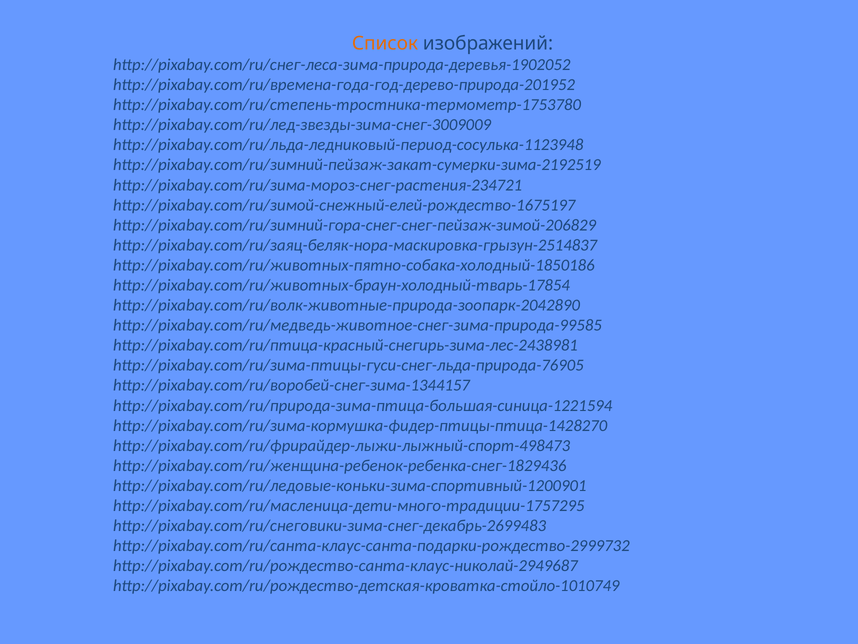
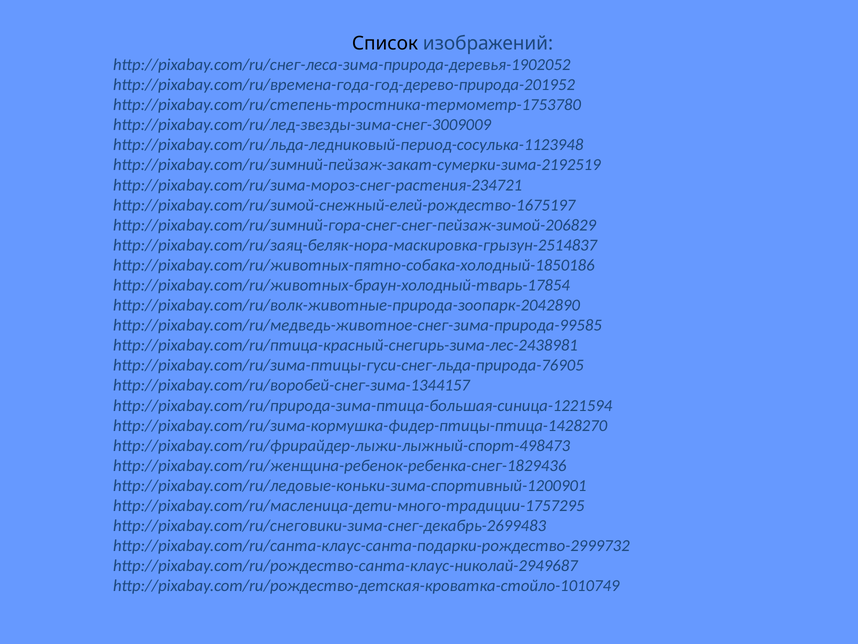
Список colour: orange -> black (385, 43)
